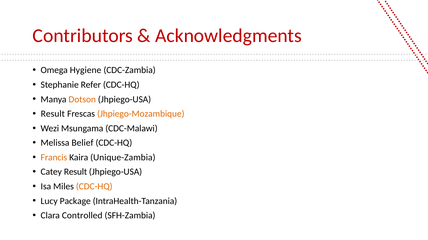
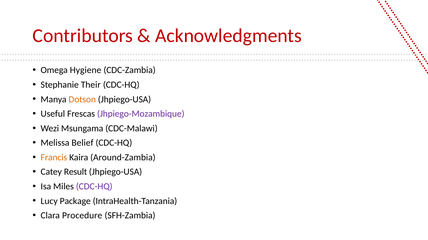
Refer: Refer -> Their (91, 85)
Result: Result -> Useful (53, 114)
Jhpiego-Mozambique colour: orange -> purple (141, 114)
Unique-Zambia: Unique-Zambia -> Around-Zambia (123, 158)
CDC-HQ colour: orange -> purple (94, 187)
Controlled: Controlled -> Procedure (82, 216)
